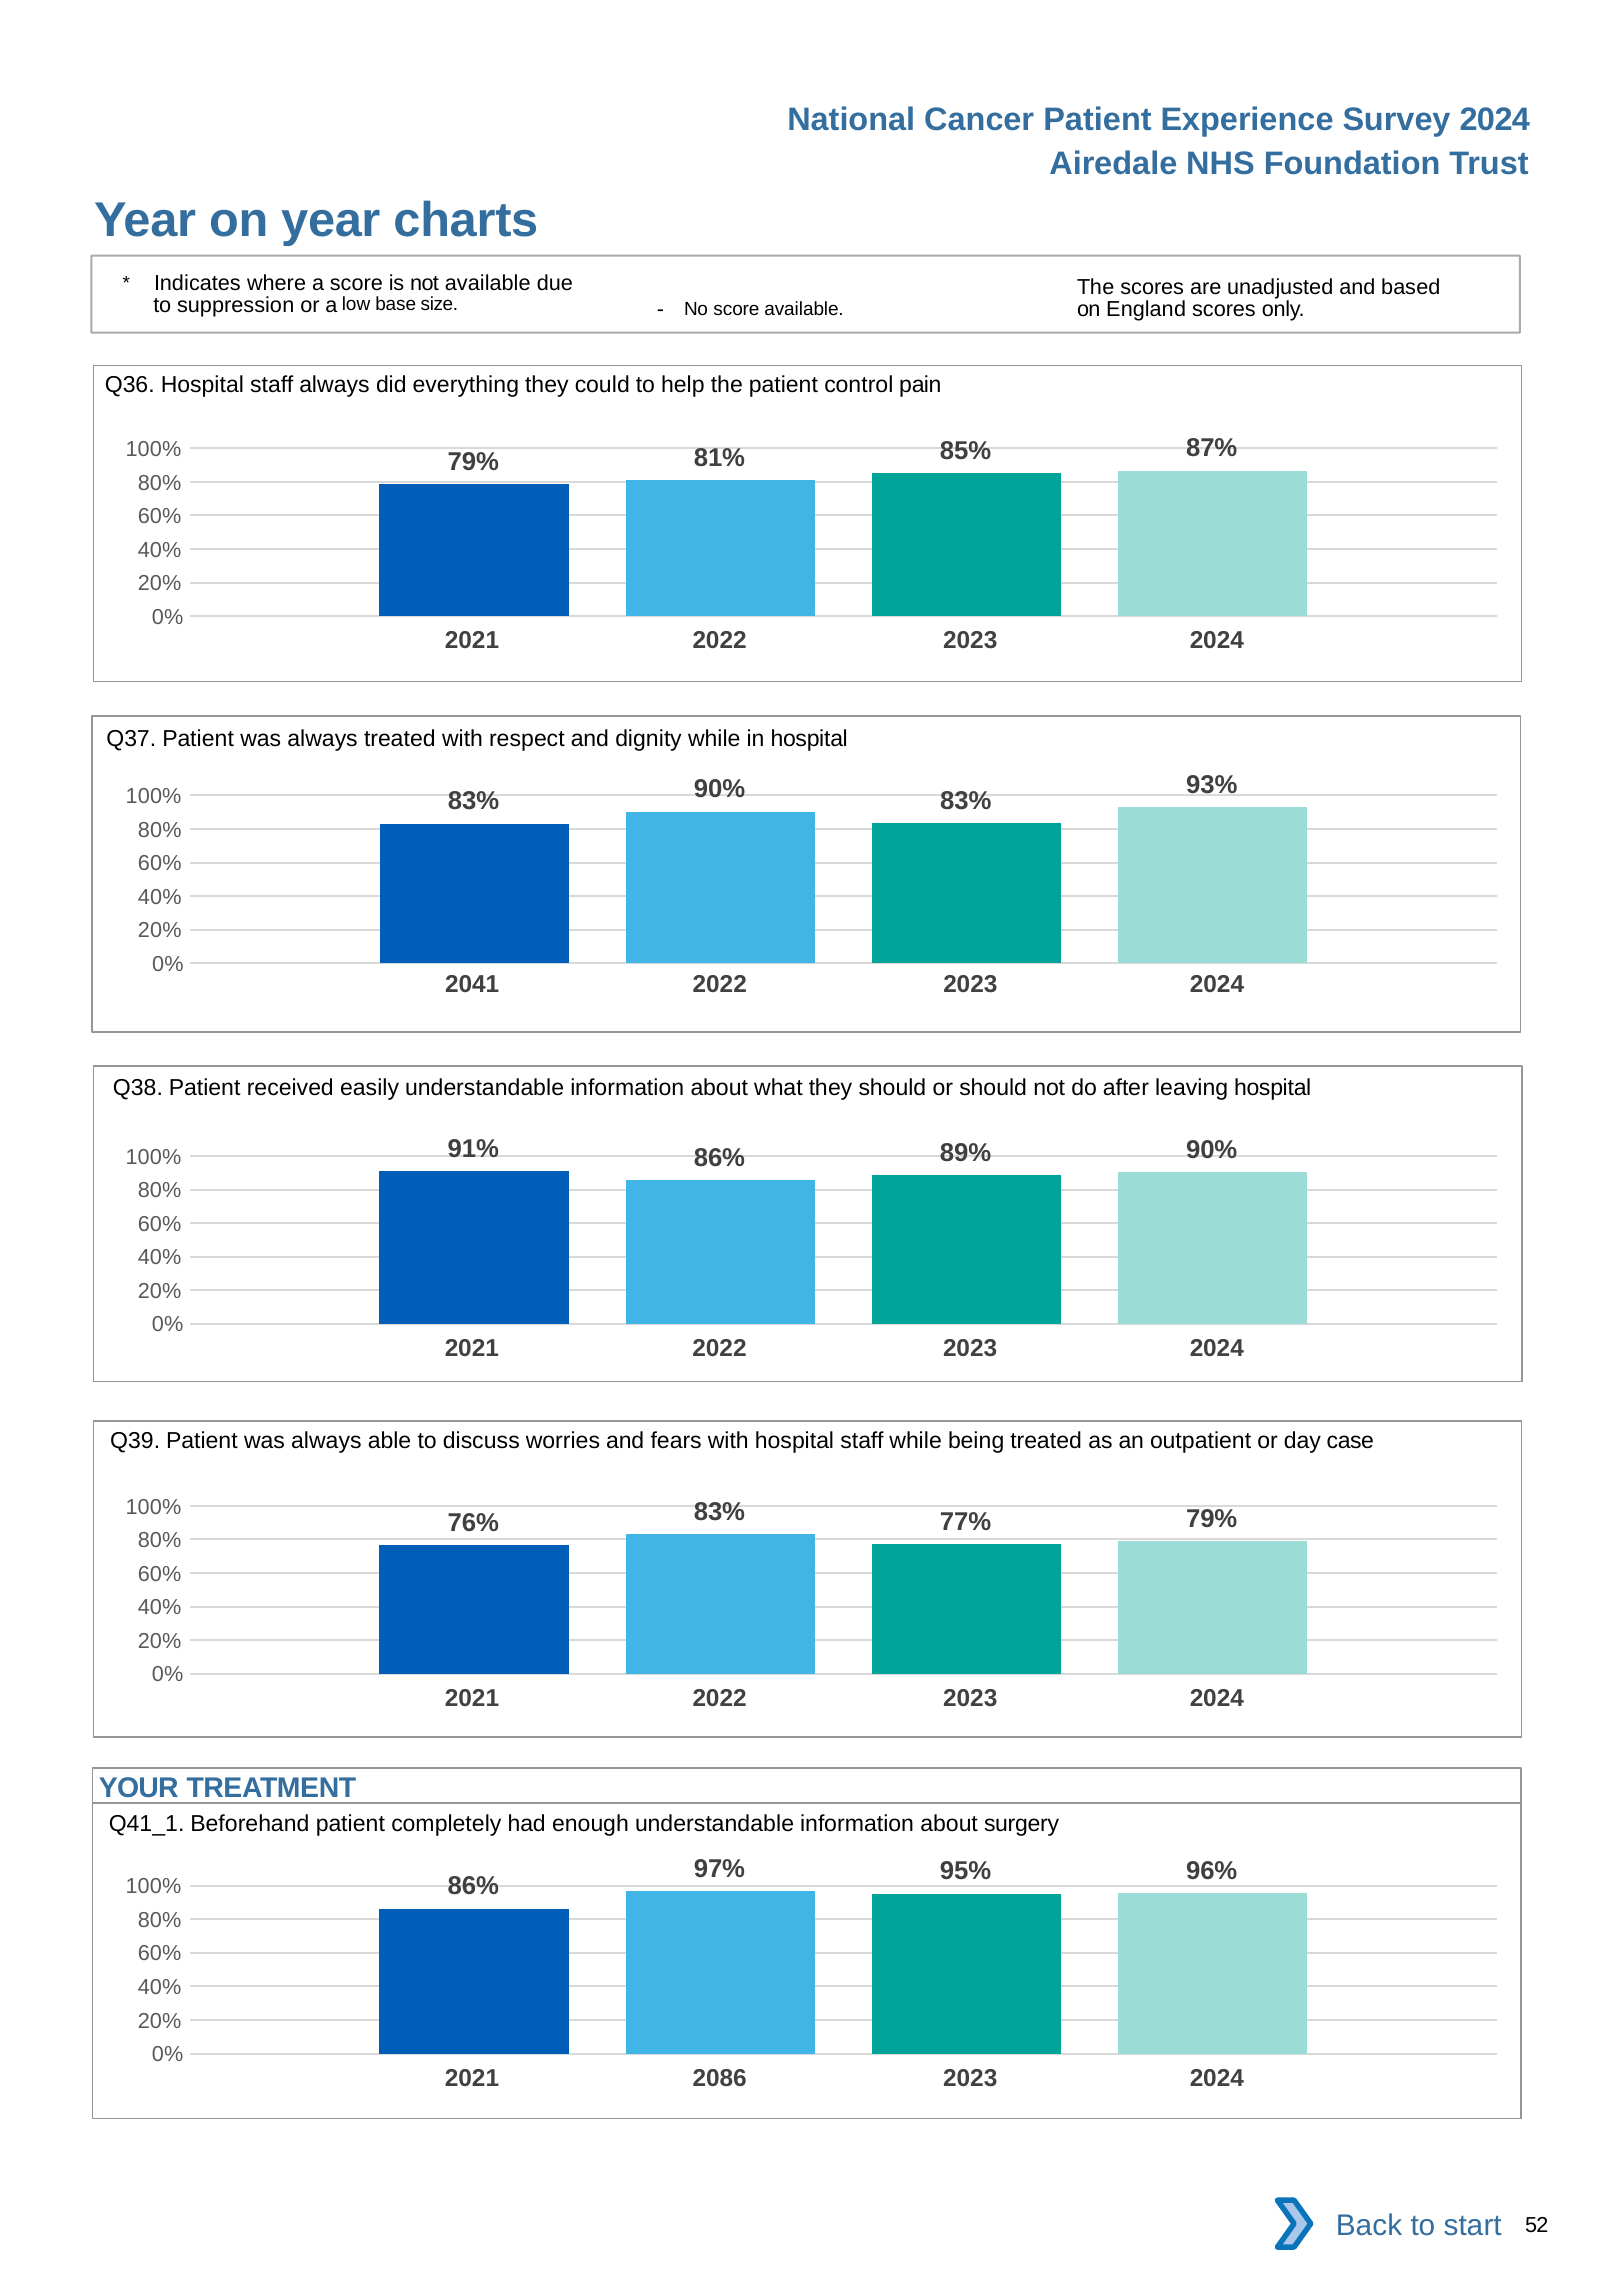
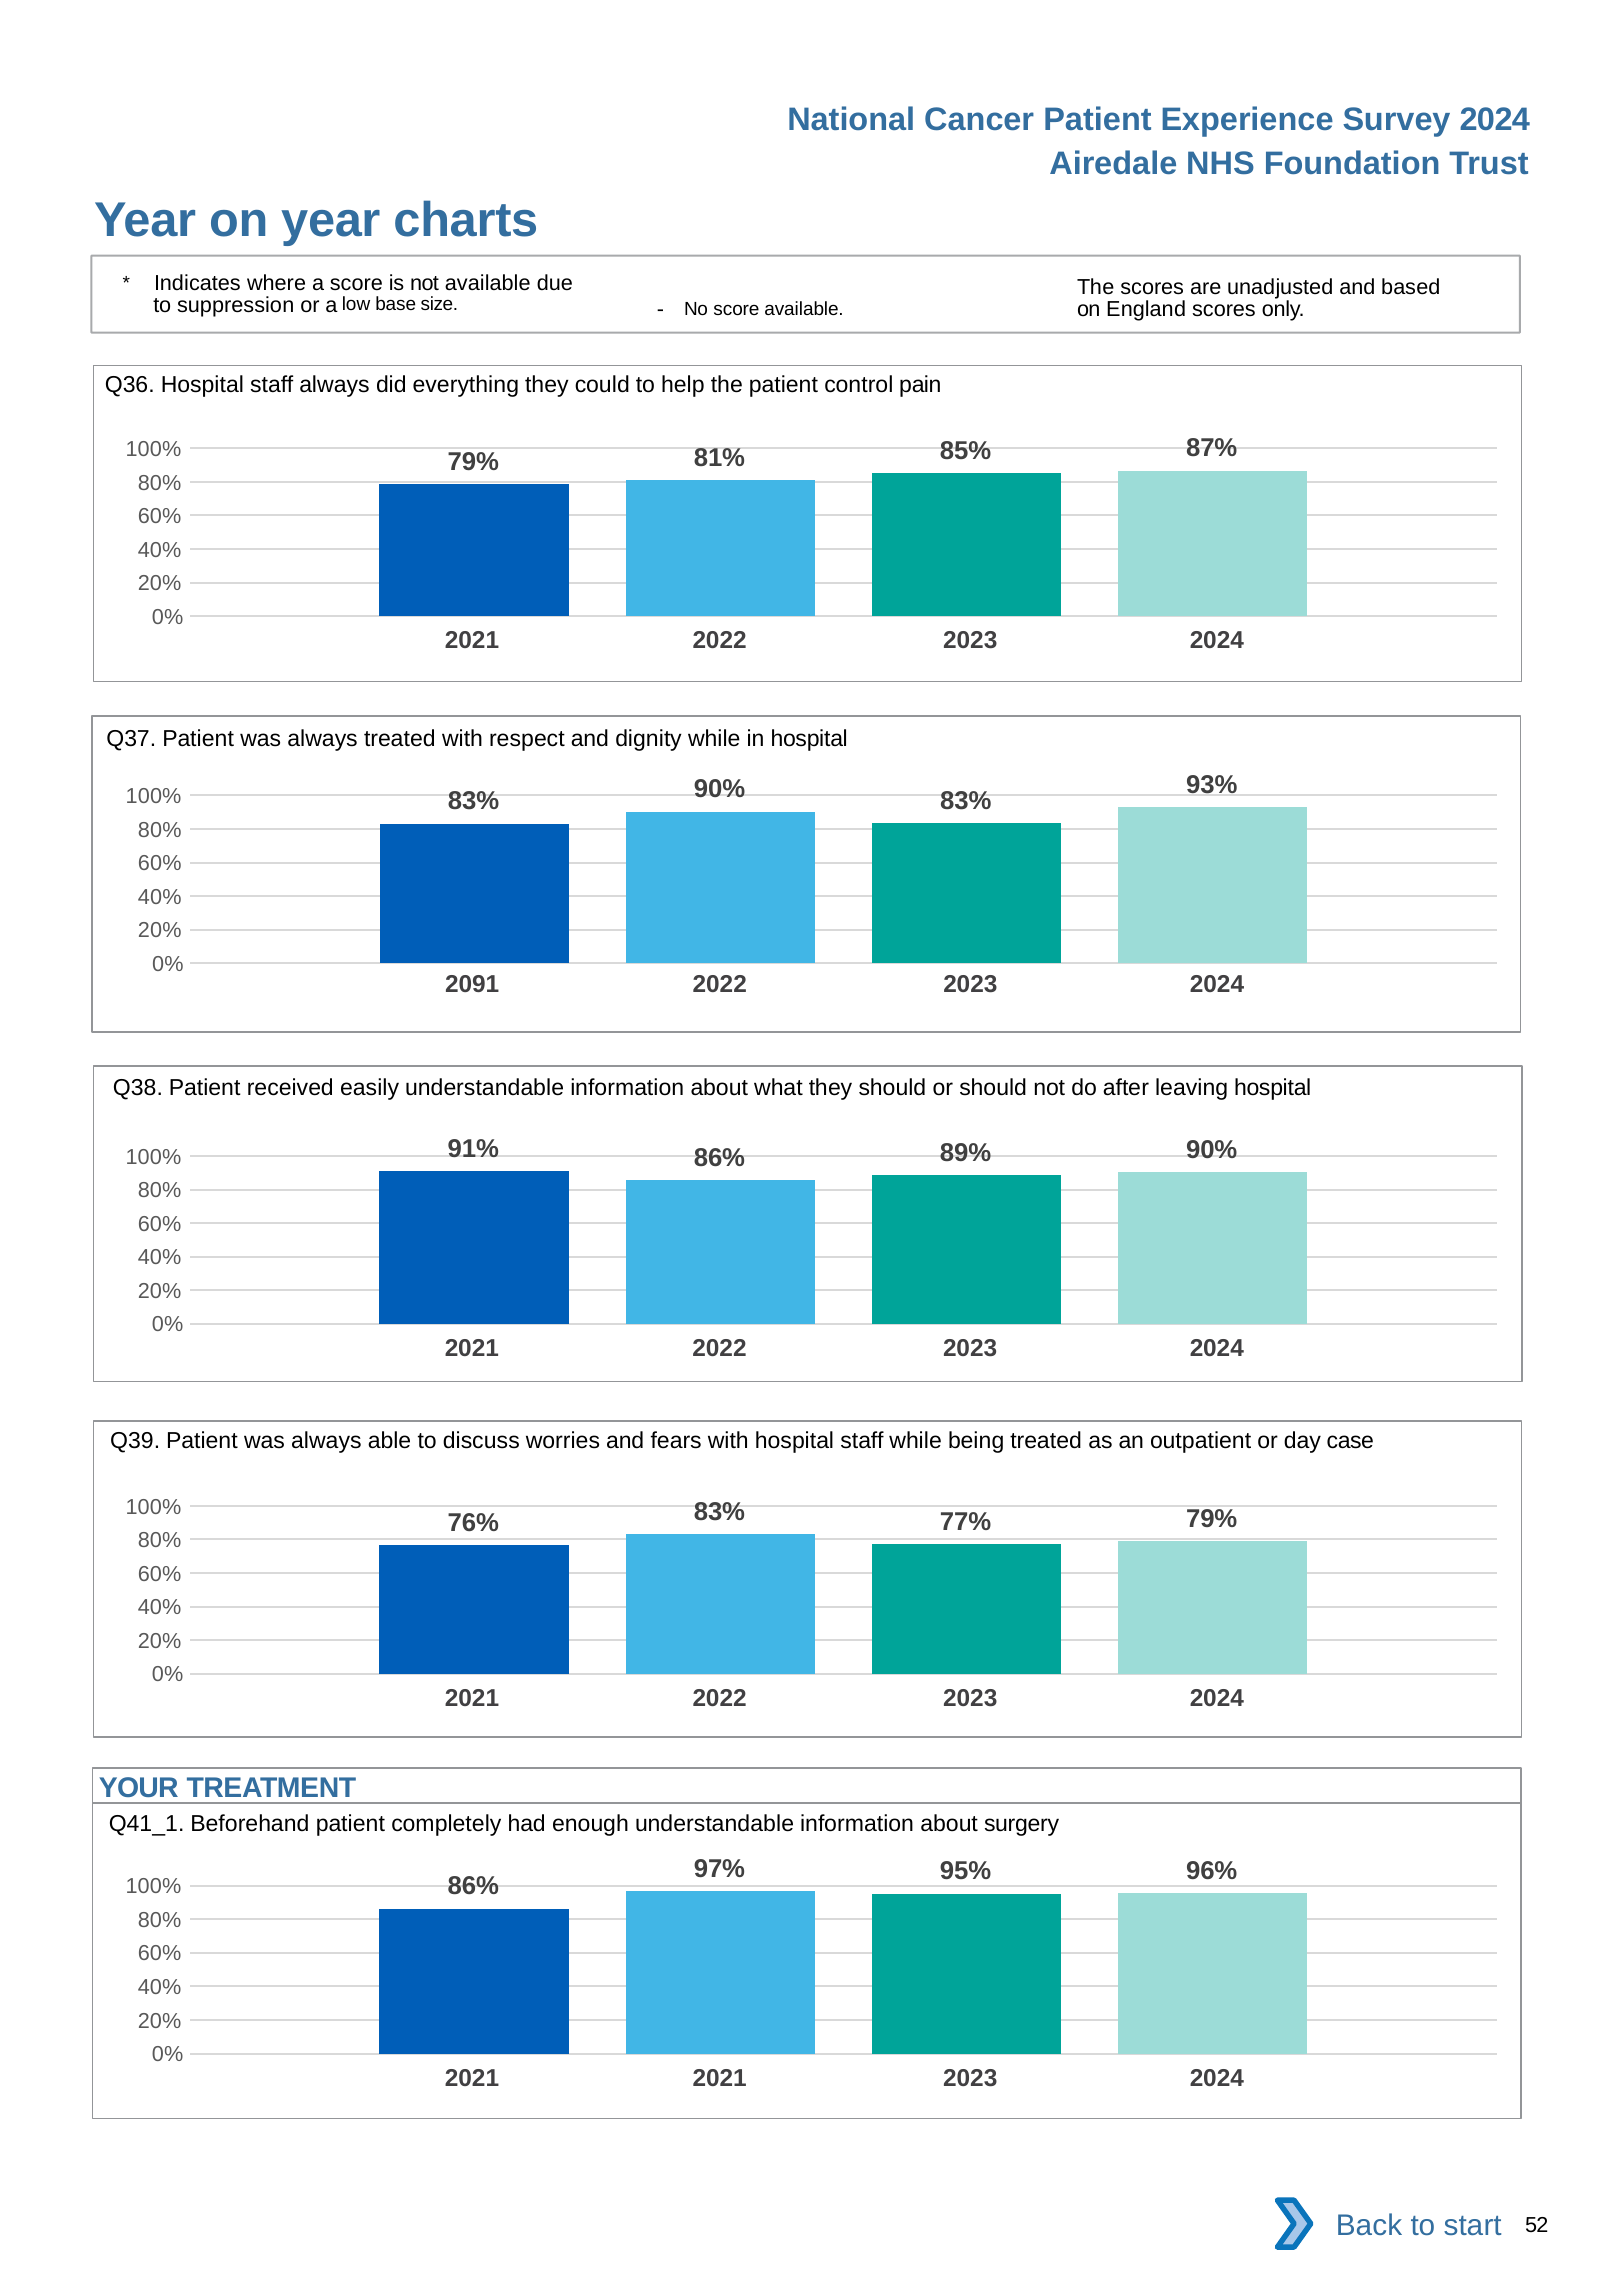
2041: 2041 -> 2091 (472, 984)
2021 2086: 2086 -> 2021 (720, 2078)
